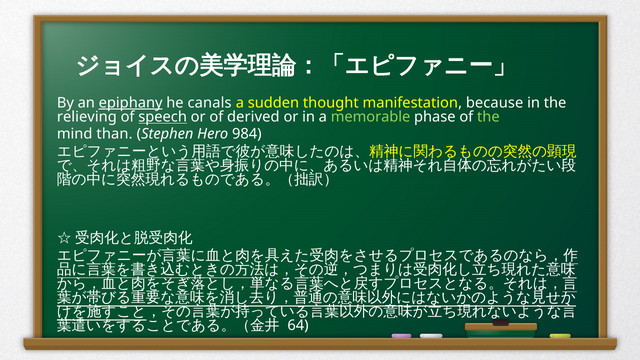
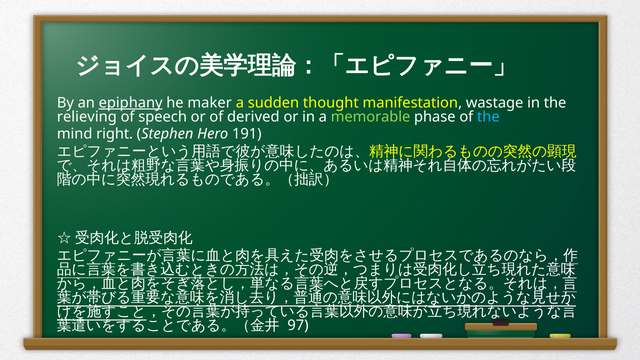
canals: canals -> maker (210, 103)
because: because -> wastage (495, 103)
speech underline: present -> none (163, 117)
the colour: light green -> light blue (488, 117)
than: than -> right (115, 134)
984: 984 -> 191 (247, 134)
64: 64 -> 97 (298, 326)
